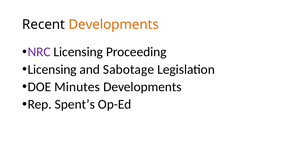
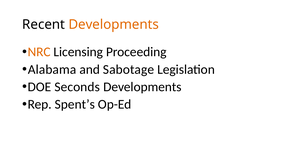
NRC colour: purple -> orange (39, 52)
Licensing: Licensing -> Alabama (52, 69)
Minutes: Minutes -> Seconds (77, 87)
